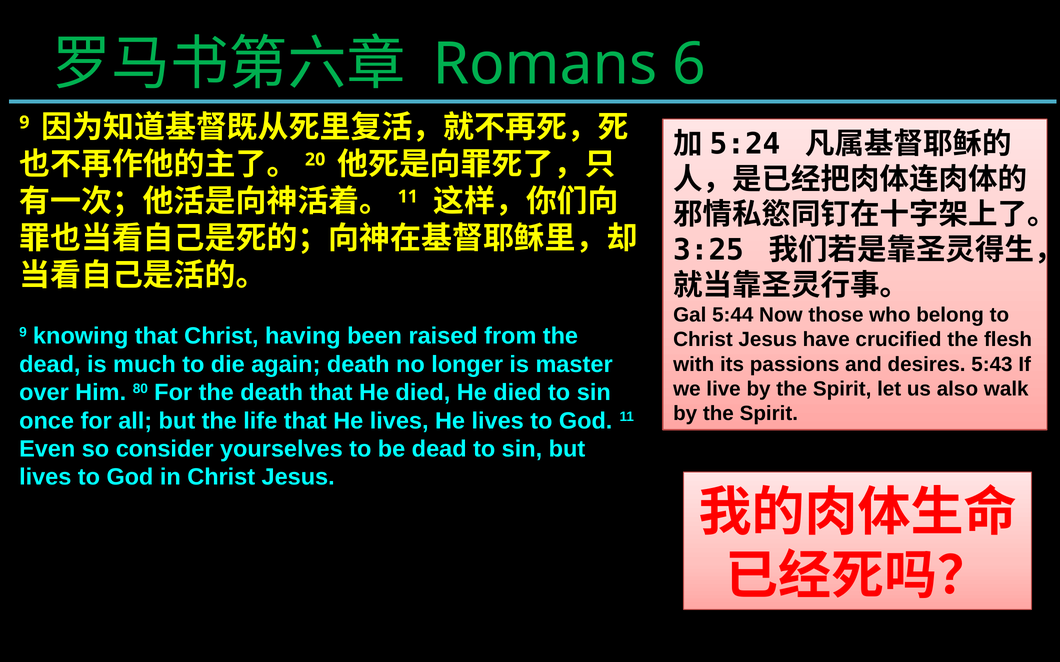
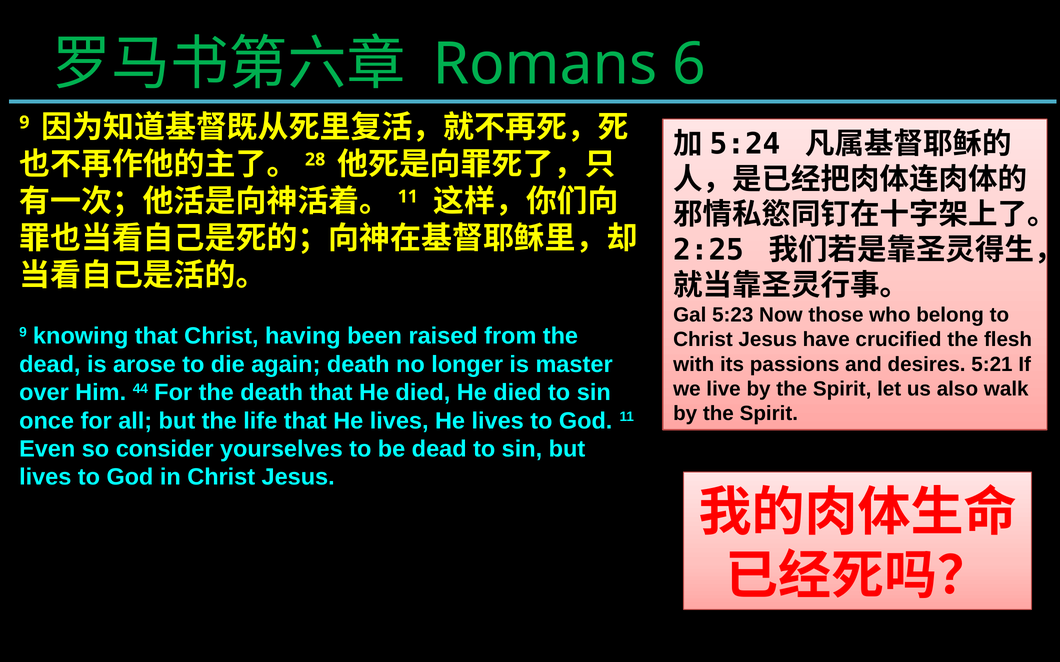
20: 20 -> 28 (315, 160)
3:25: 3:25 -> 2:25 (709, 250)
5:44: 5:44 -> 5:23 (733, 315)
much: much -> arose (144, 365)
5:43: 5:43 -> 5:21 (992, 364)
80: 80 -> 44 (140, 389)
